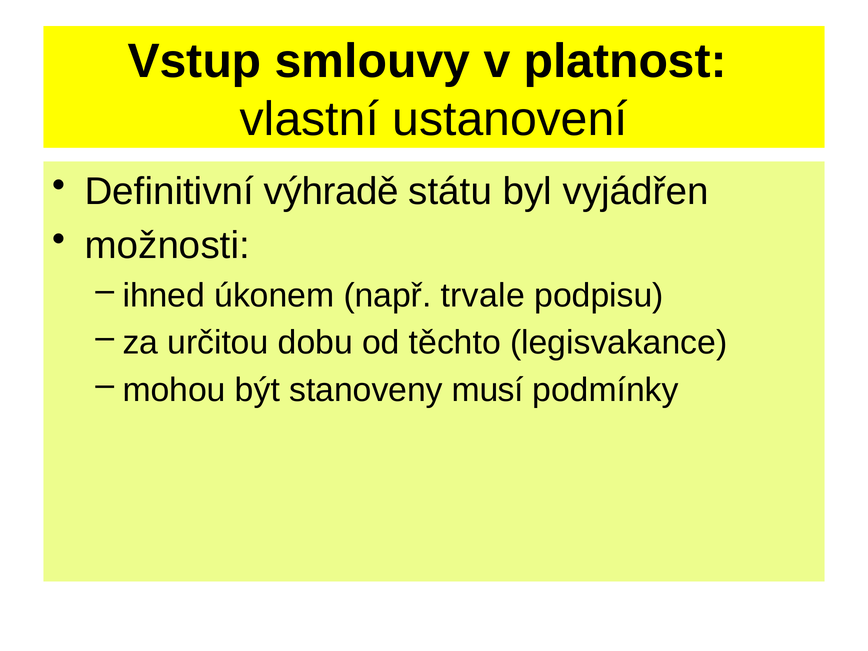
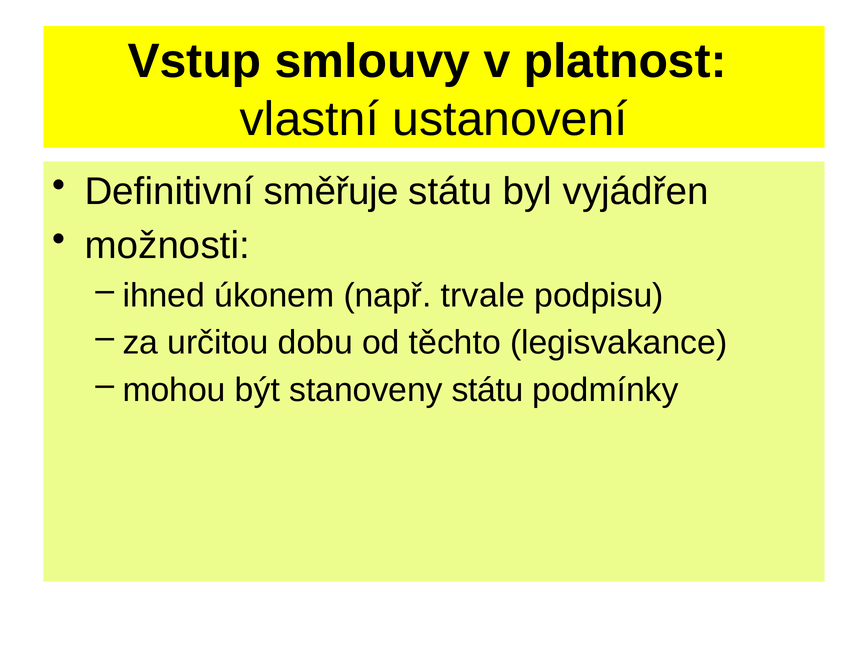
výhradě: výhradě -> směřuje (331, 192)
stanoveny musí: musí -> státu (488, 390)
